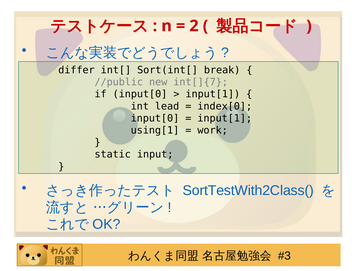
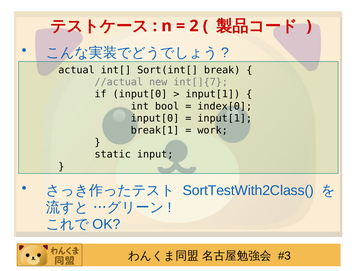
differ: differ -> actual (76, 70)
//public: //public -> //actual (119, 82)
lead: lead -> bool (167, 106)
using[1: using[1 -> break[1 (155, 131)
